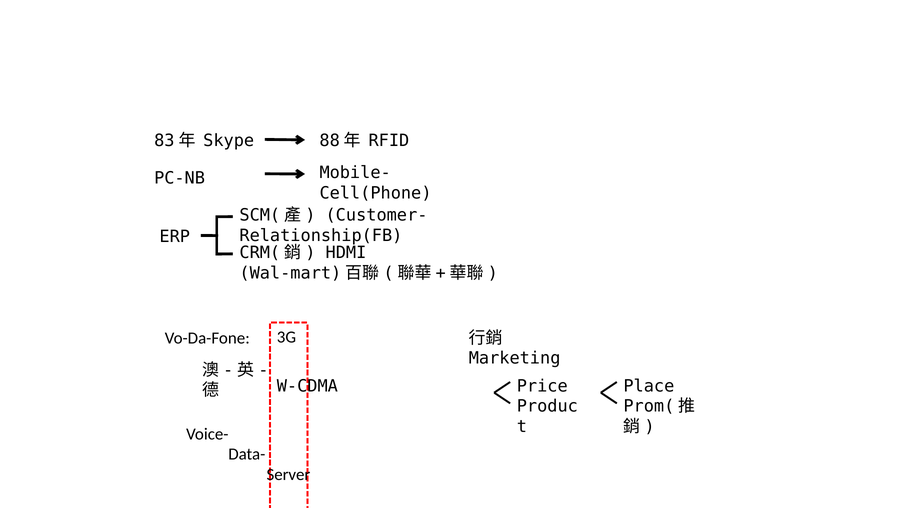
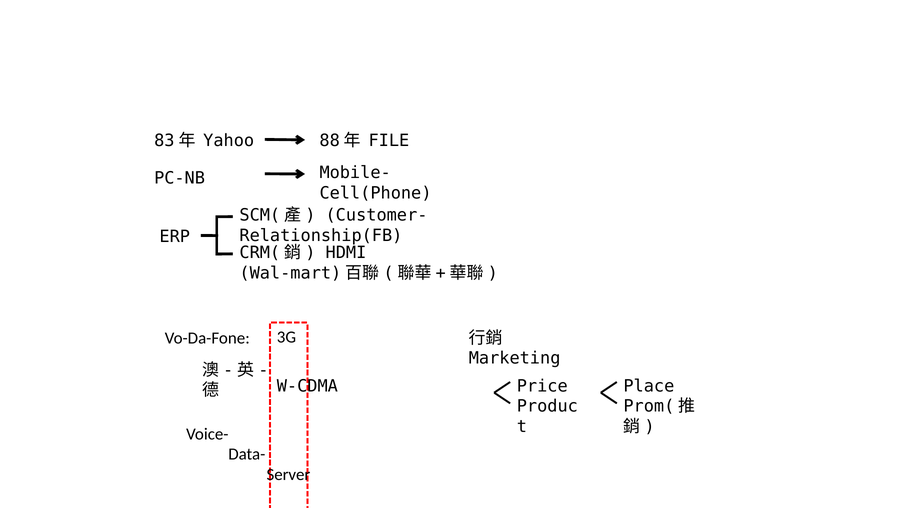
Skype: Skype -> Yahoo (229, 141)
RFID: RFID -> FILE (389, 141)
